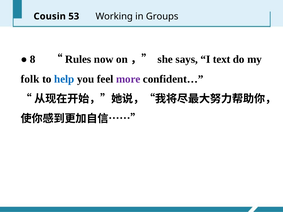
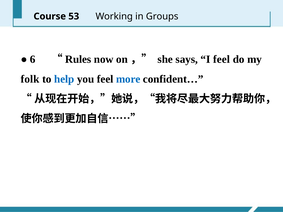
Cousin: Cousin -> Course (50, 16)
8: 8 -> 6 (33, 59)
I text: text -> feel (222, 59)
more colour: purple -> blue (128, 79)
